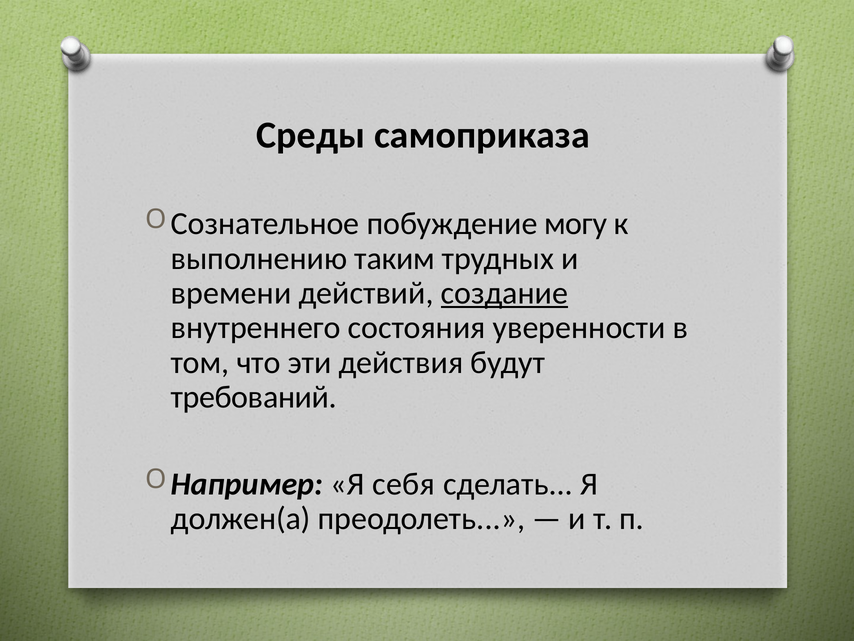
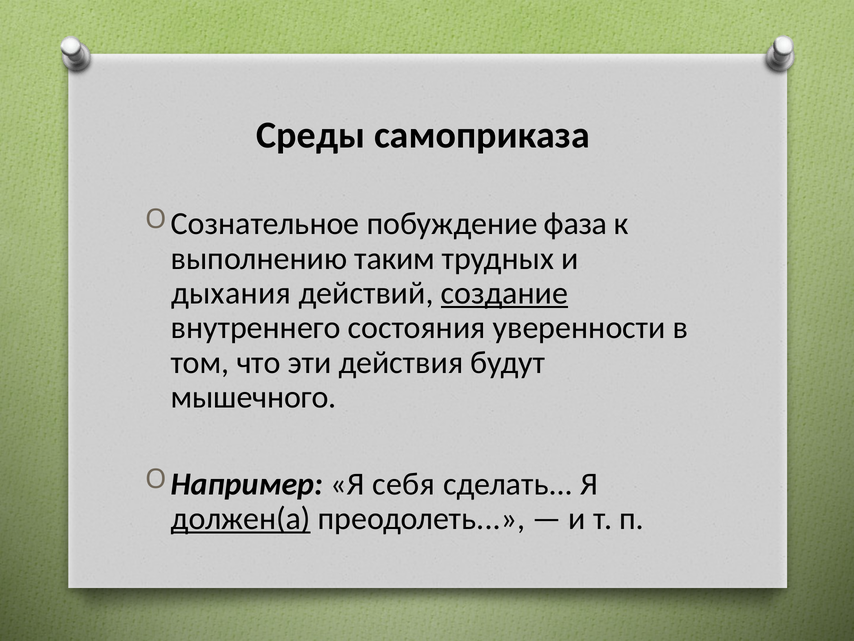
могу: могу -> фаза (576, 224)
времени: времени -> дыхания (231, 293)
требований: требований -> мышечного (254, 397)
должен(а underline: none -> present (241, 518)
